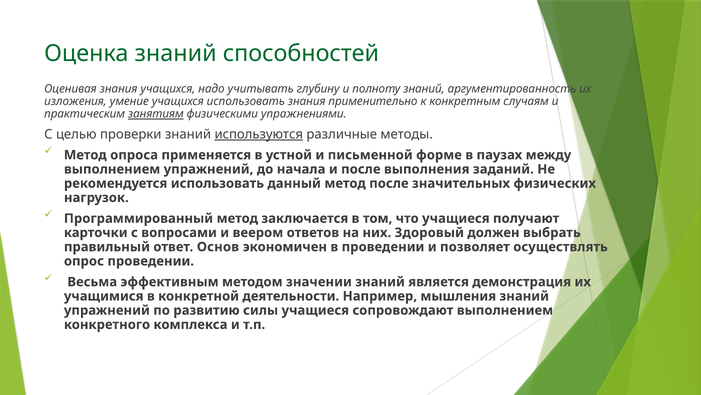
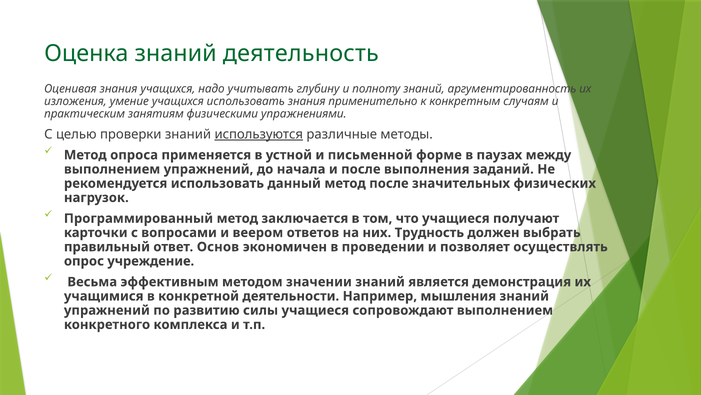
способностей: способностей -> деятельность (301, 53)
занятиям underline: present -> none (156, 114)
Здоровый: Здоровый -> Трудность (429, 232)
опрос проведении: проведении -> учреждение (151, 261)
